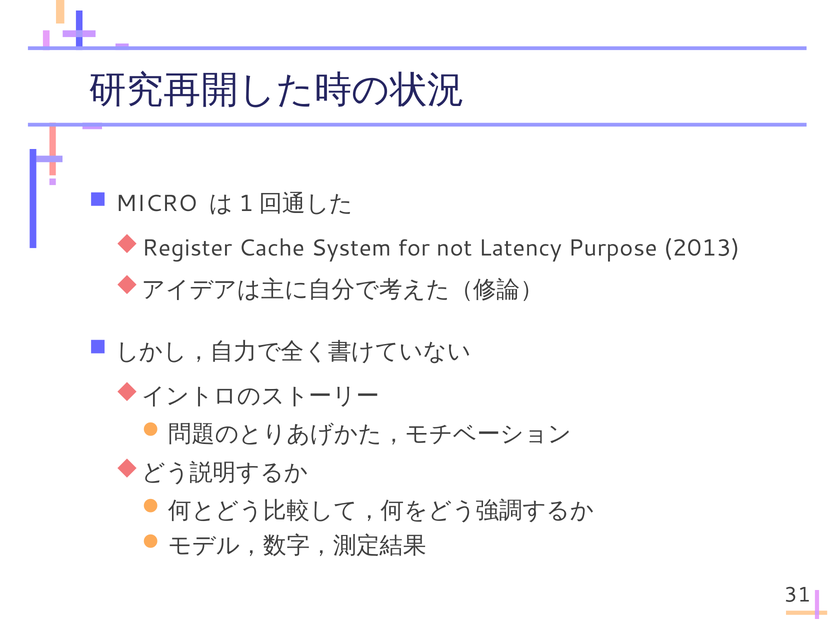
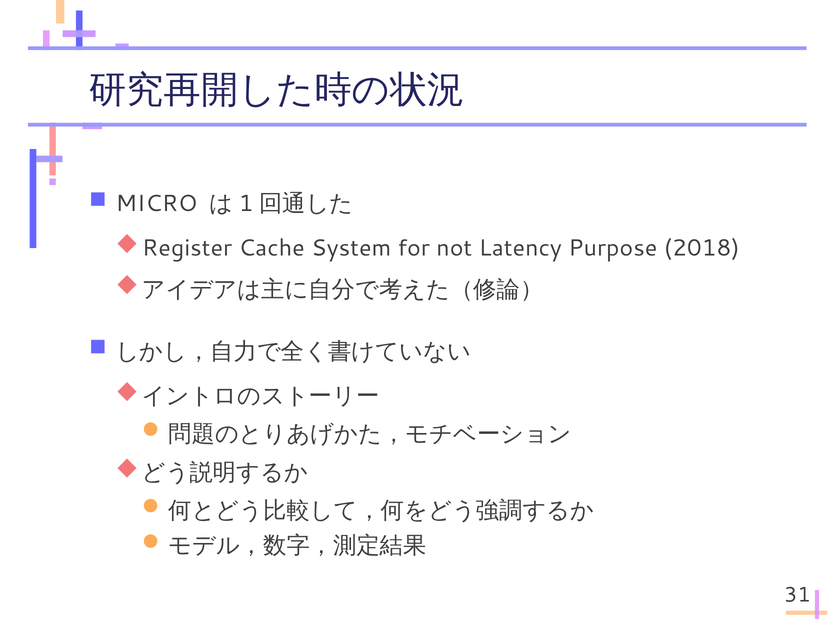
2013: 2013 -> 2018 (702, 248)
